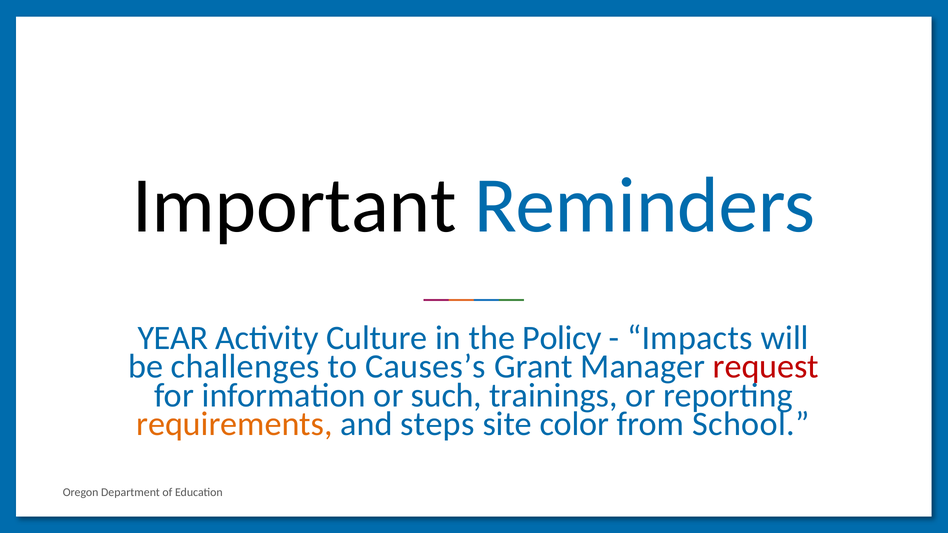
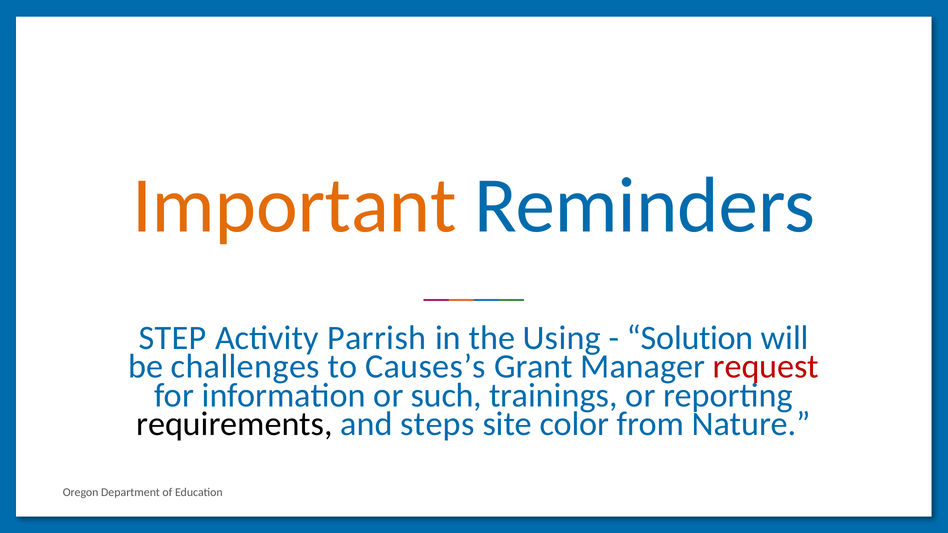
Important colour: black -> orange (294, 206)
YEAR: YEAR -> STEP (173, 338)
Culture: Culture -> Parrish (377, 338)
Policy: Policy -> Using (562, 338)
Impacts: Impacts -> Solution (690, 338)
requirements colour: orange -> black (234, 424)
School: School -> Nature (751, 424)
